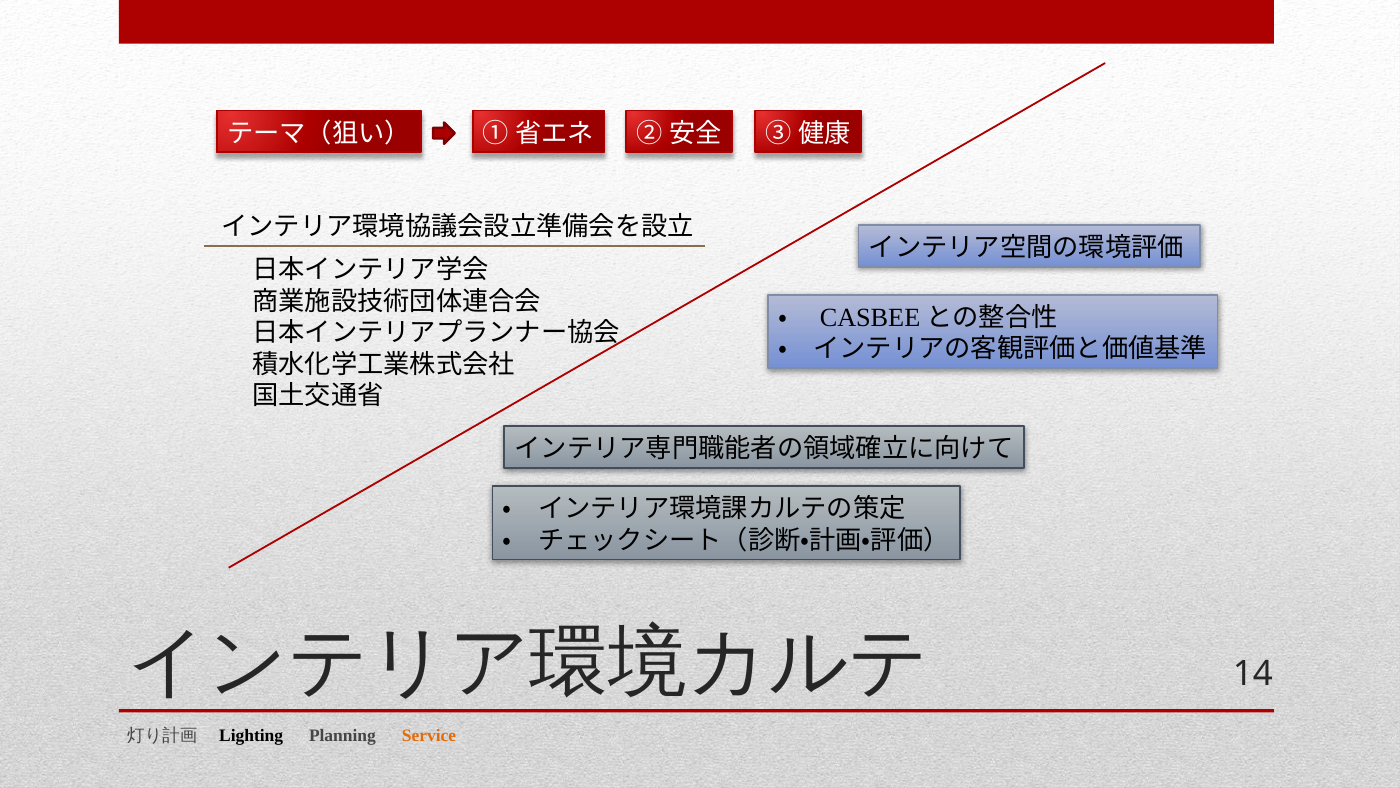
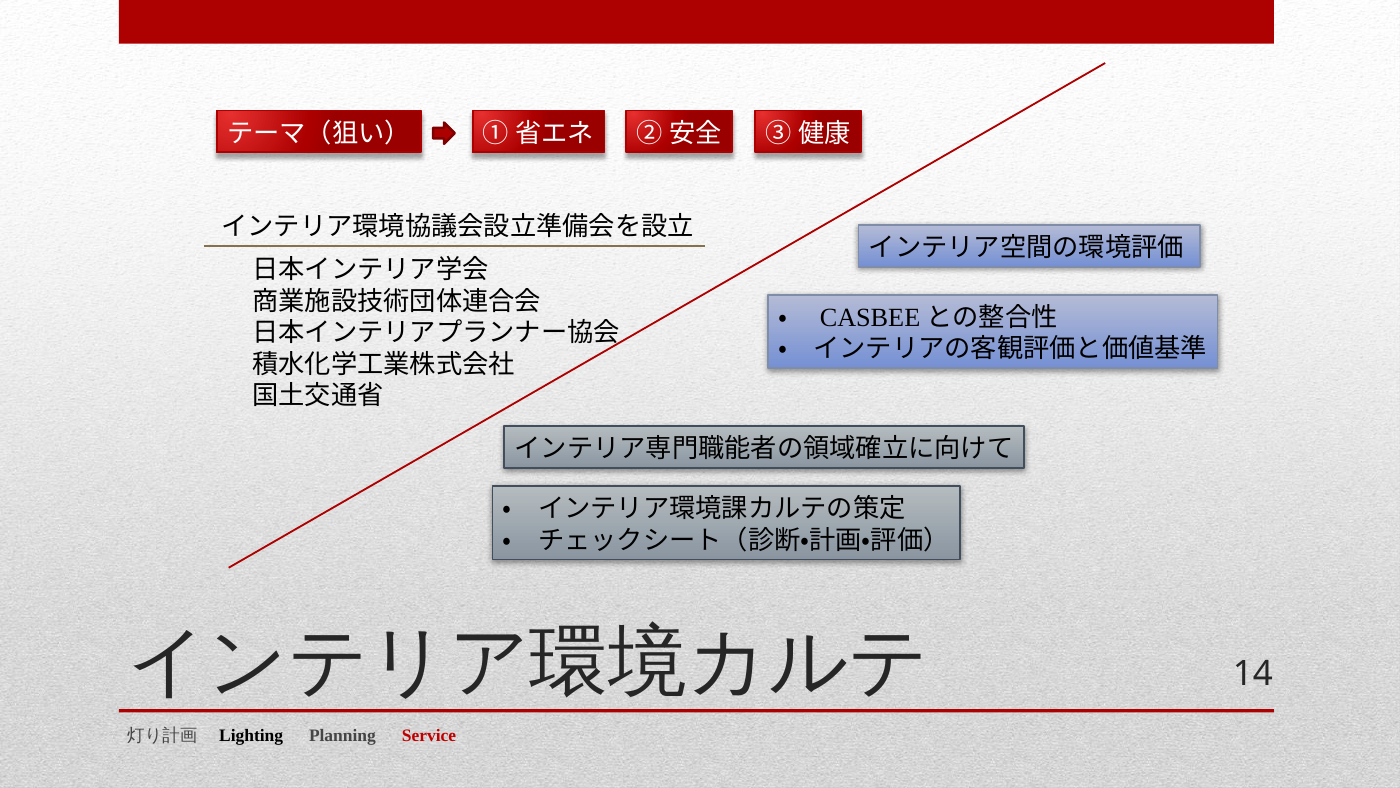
Service colour: orange -> red (429, 735)
